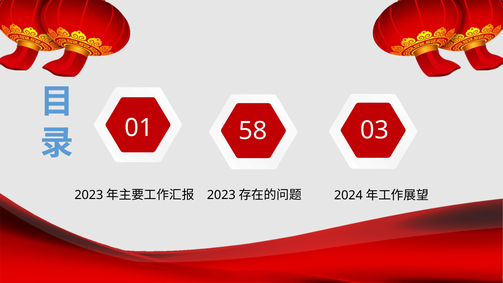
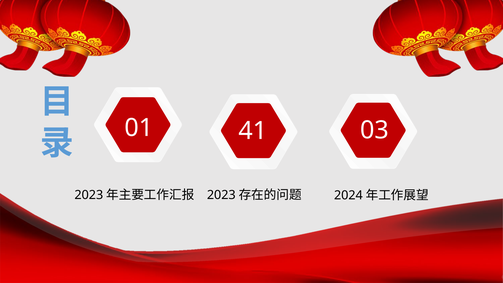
58: 58 -> 41 (253, 131)
